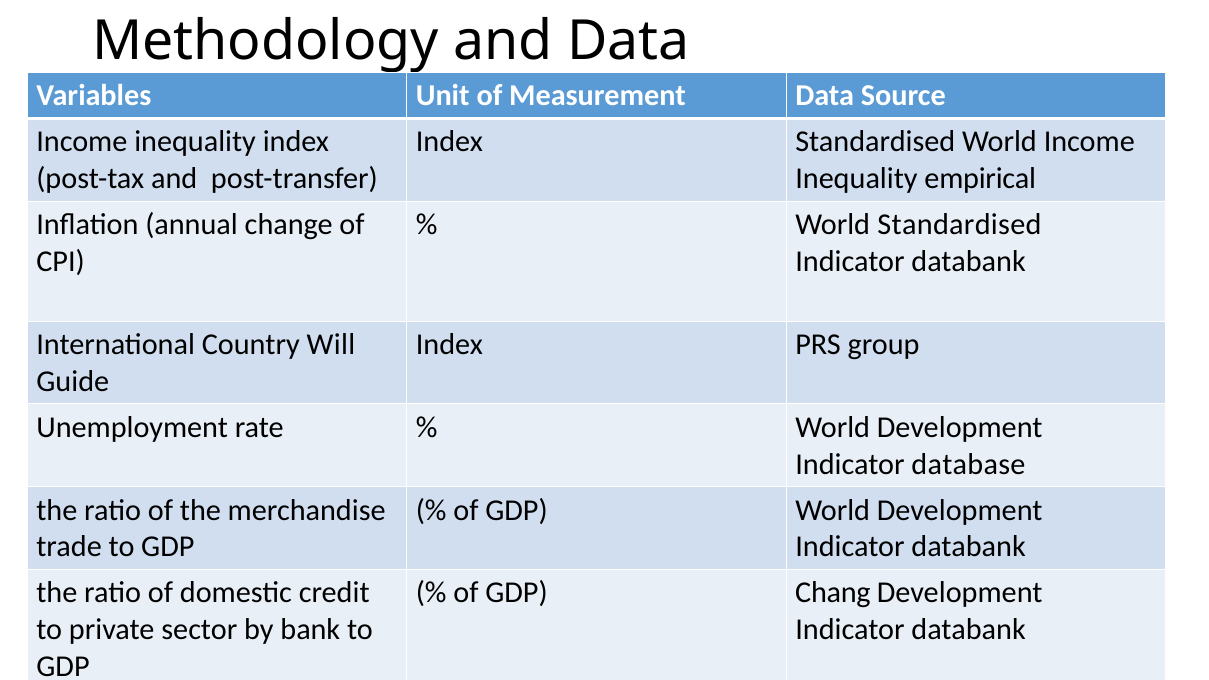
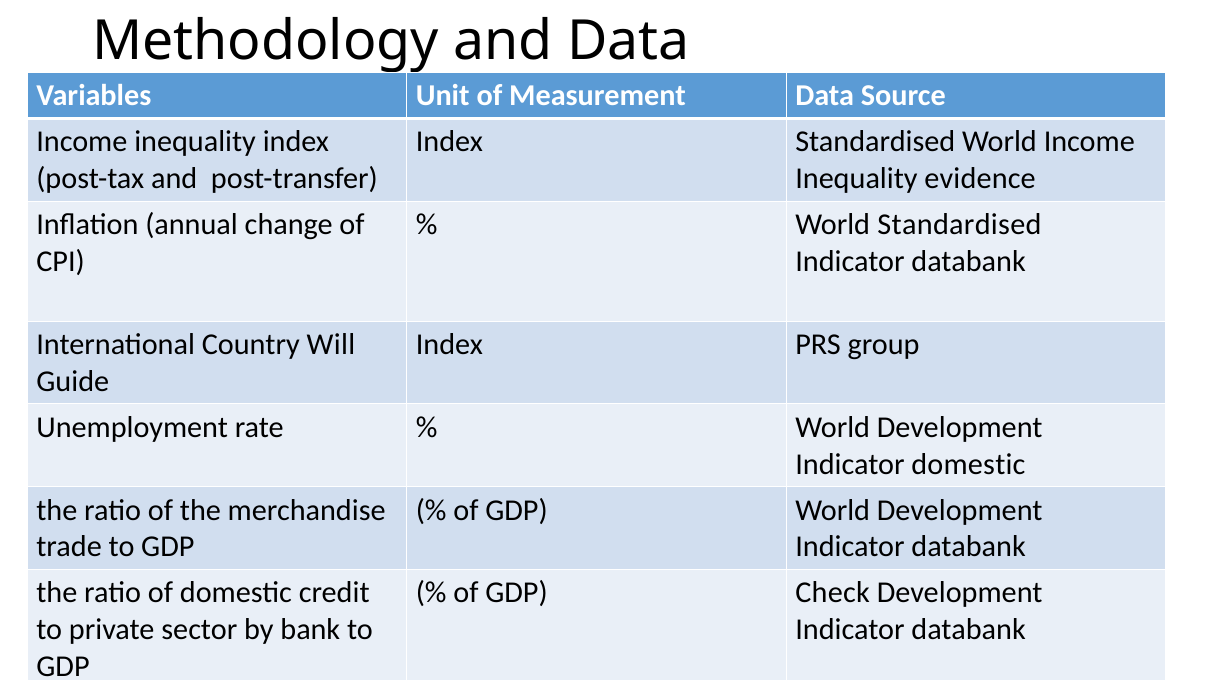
empirical: empirical -> evidence (980, 179)
Indicator database: database -> domestic (968, 464)
Chang: Chang -> Check (833, 593)
